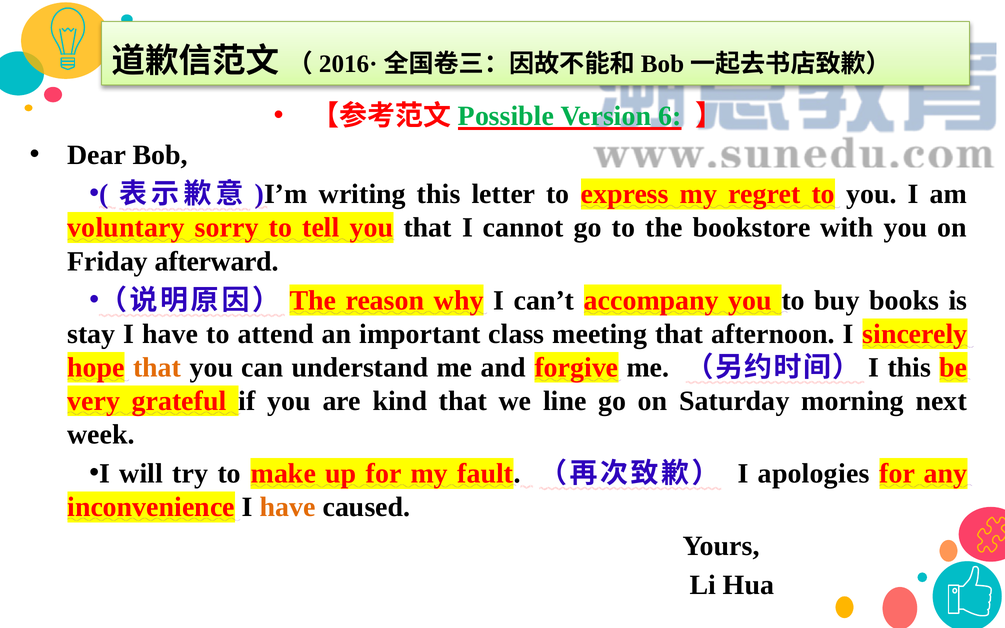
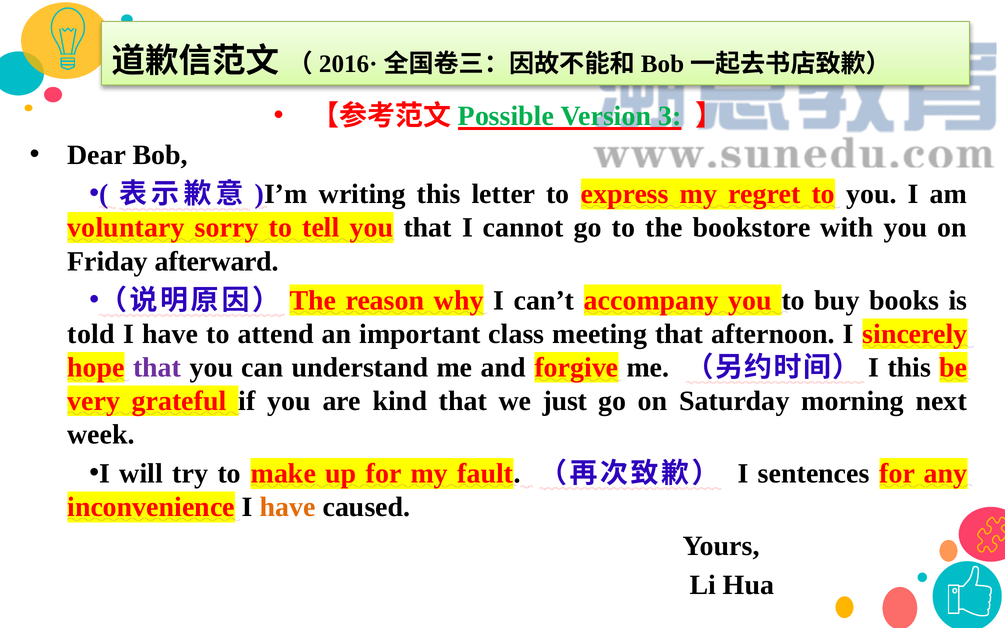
6: 6 -> 3 (670, 116)
stay: stay -> told (91, 334)
that colour: orange -> purple (157, 367)
line: line -> just (565, 401)
apologies: apologies -> sentences (814, 474)
